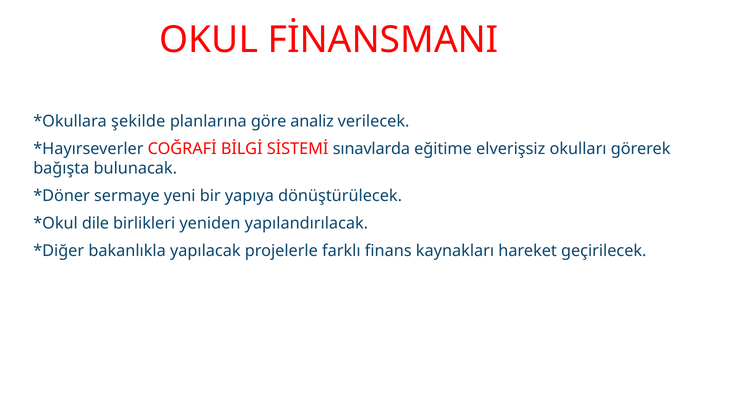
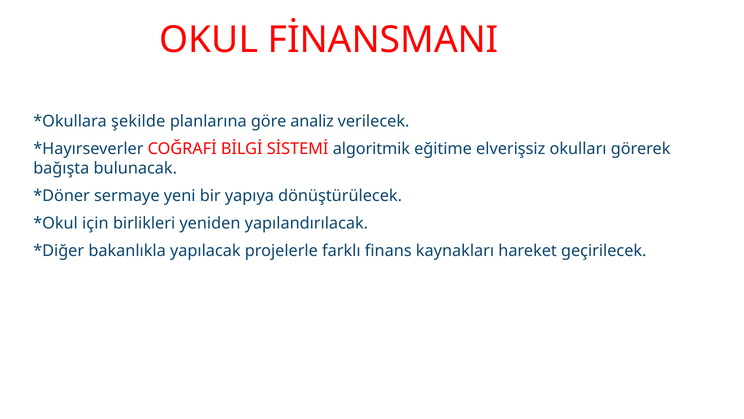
sınavlarda: sınavlarda -> algoritmik (371, 149)
dile: dile -> için (95, 223)
